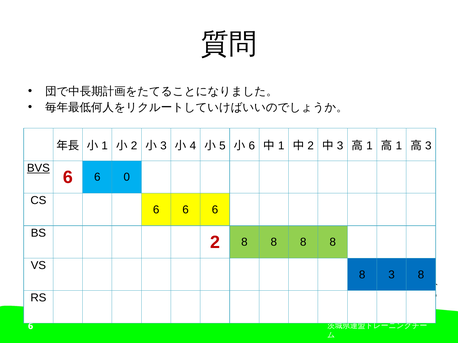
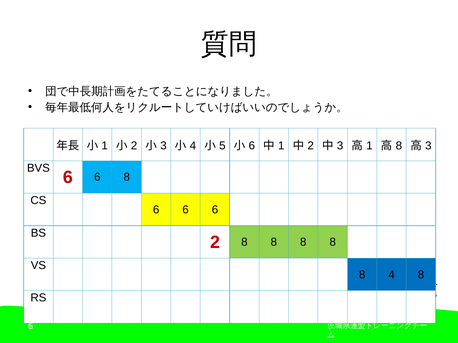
1: 1 -> 8 (399, 146)
BVS underline: present -> none (38, 168)
6 0: 0 -> 8 (127, 177)
8 3: 3 -> 4 (392, 275)
